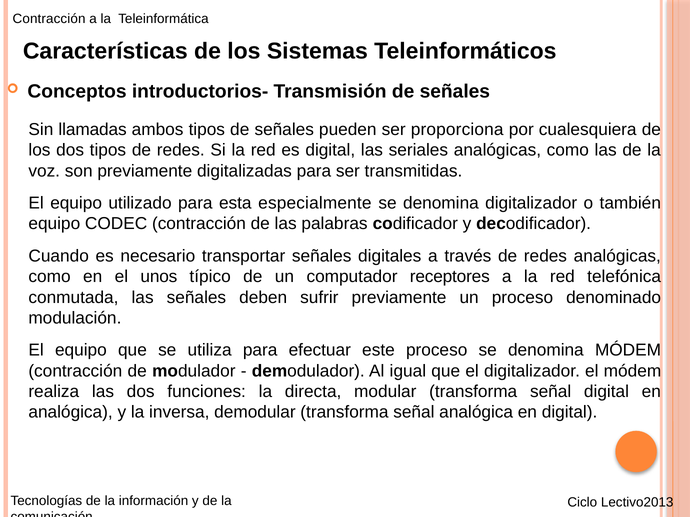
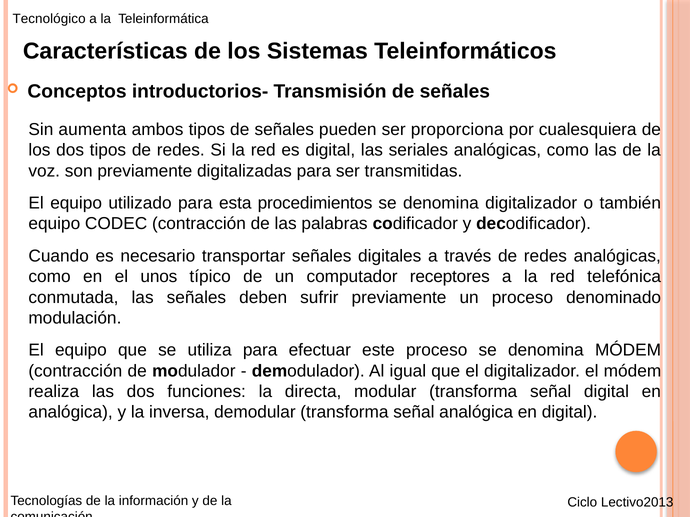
Contracción: Contracción -> Tecnológico (49, 19)
llamadas: llamadas -> aumenta (92, 130)
especialmente: especialmente -> procedimientos (315, 203)
